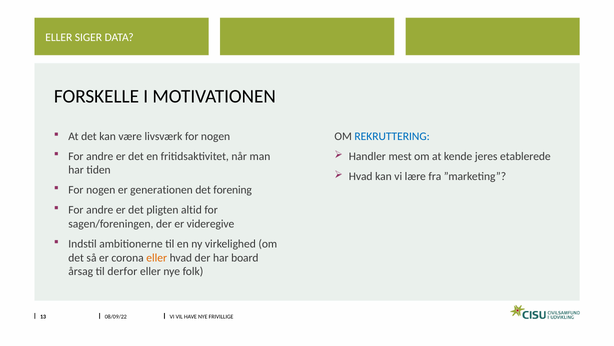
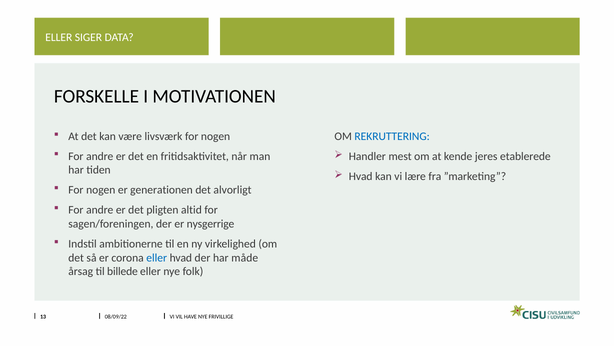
forening: forening -> alvorligt (233, 190)
videregive: videregive -> nysgerrige (211, 224)
eller colour: orange -> blue (157, 257)
board: board -> måde (245, 257)
derfor: derfor -> billede (122, 271)
